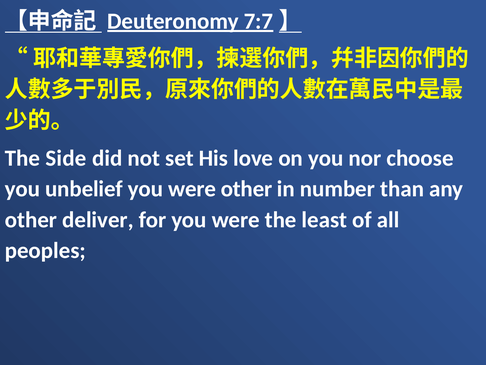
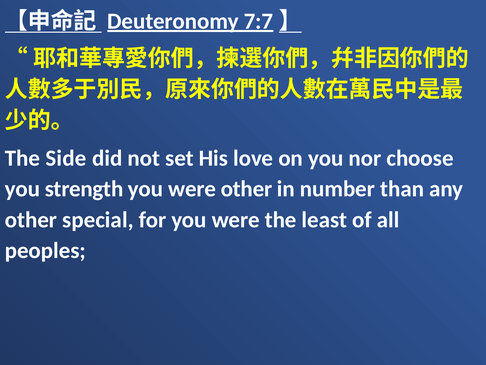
unbelief: unbelief -> strength (84, 189)
deliver: deliver -> special (98, 220)
